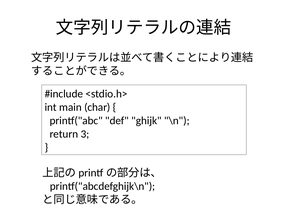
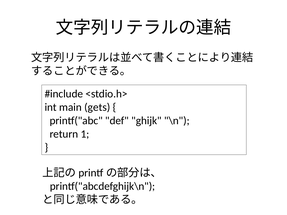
char: char -> gets (97, 107)
3: 3 -> 1 (85, 134)
